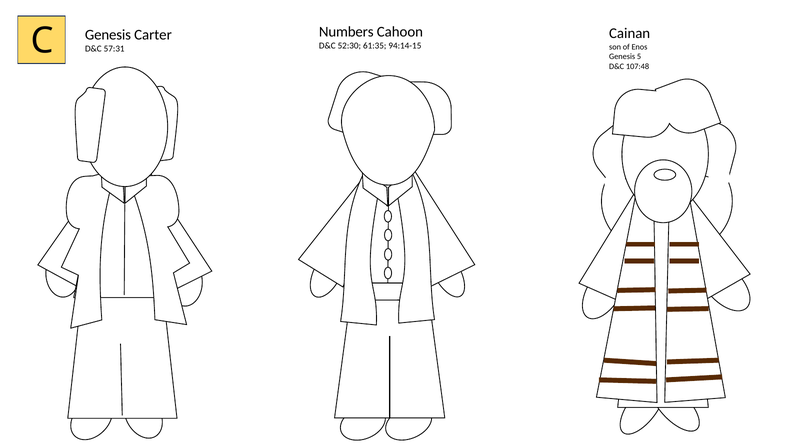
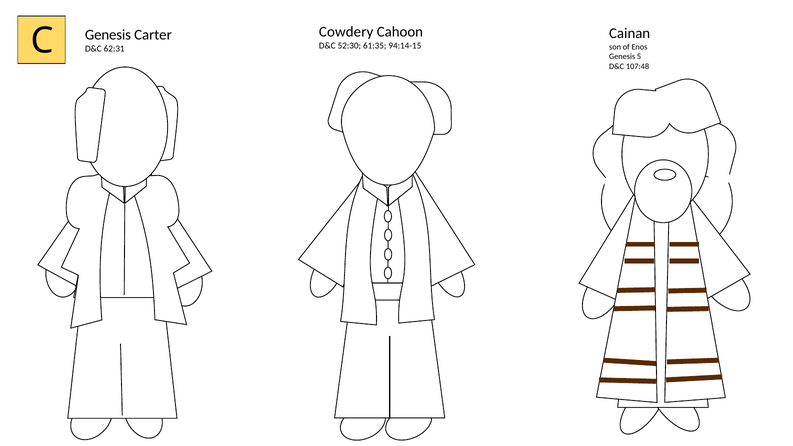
Numbers: Numbers -> Cowdery (346, 32)
57:31: 57:31 -> 62:31 (114, 49)
